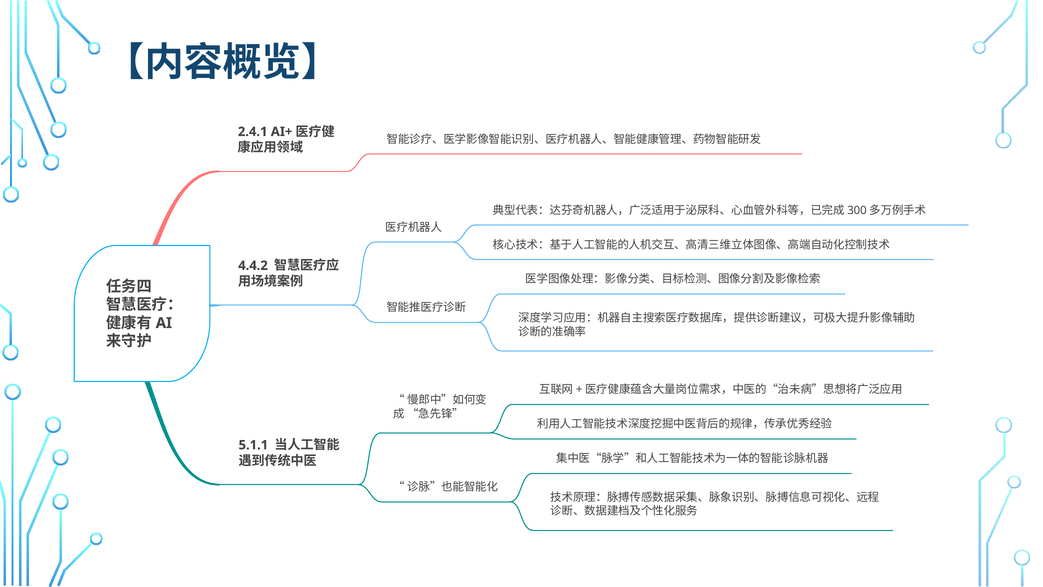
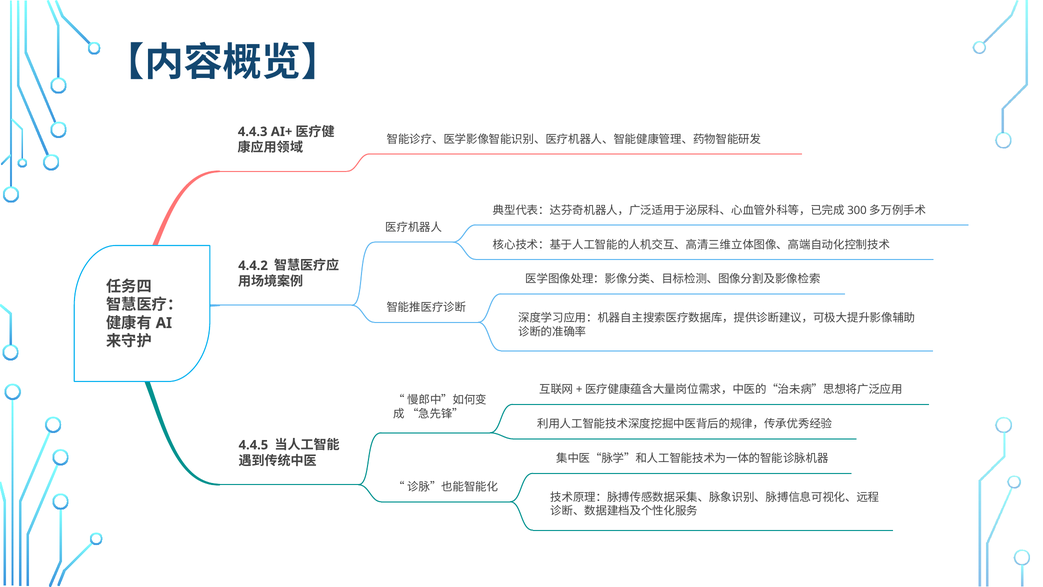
2.4.1: 2.4.1 -> 4.4.3 (253, 132)
5.1.1: 5.1.1 -> 4.4.5 (253, 445)
